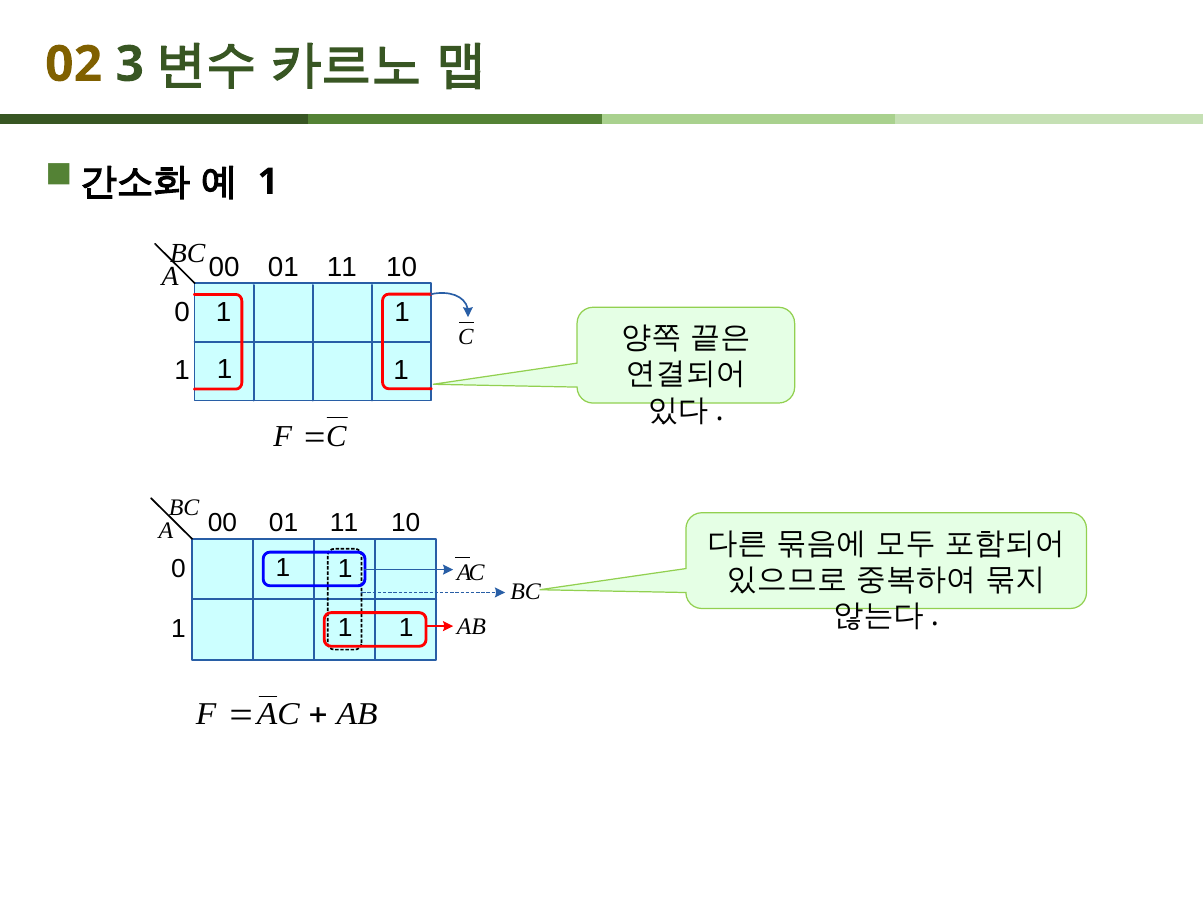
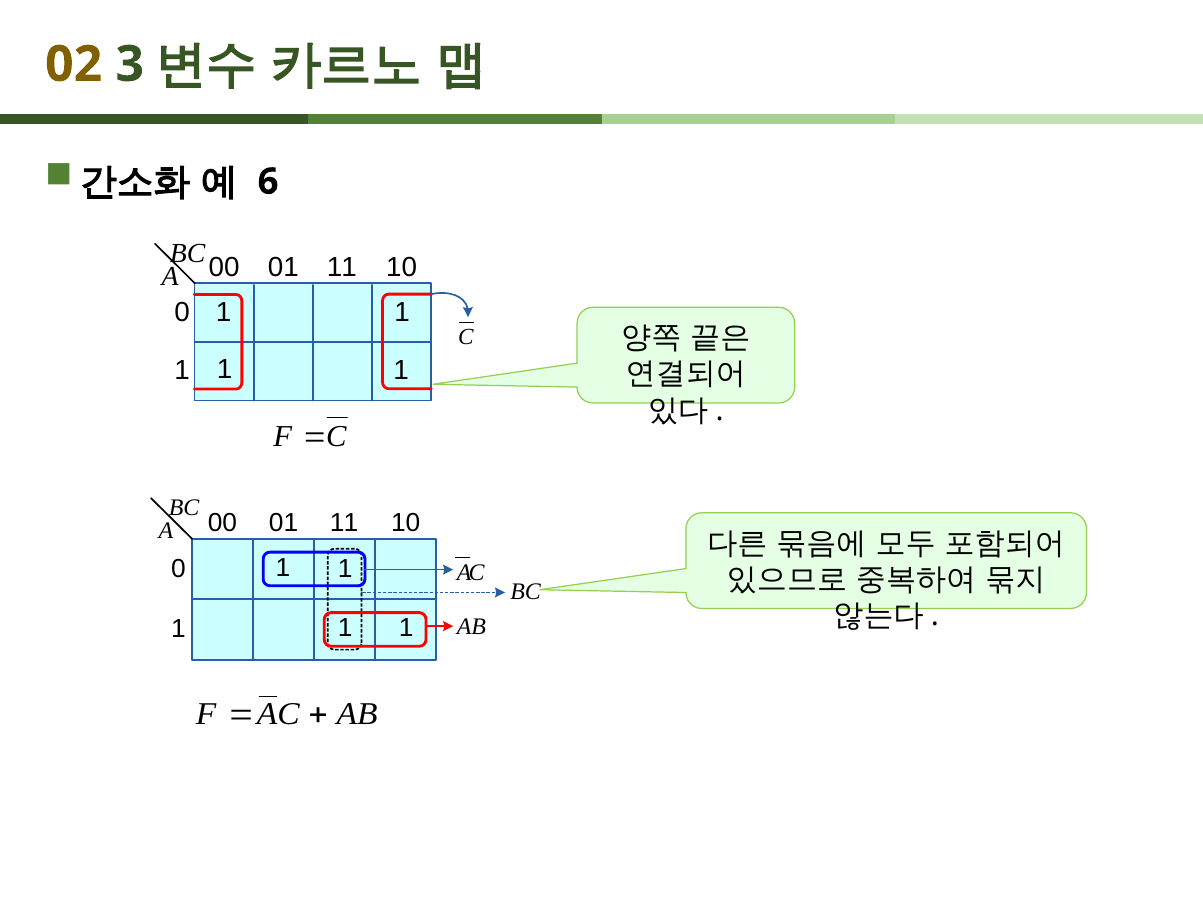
1: 1 -> 6 (268, 182)
